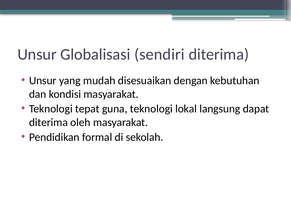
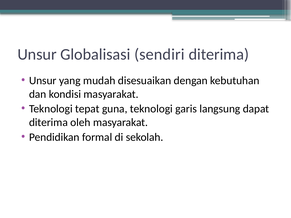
lokal: lokal -> garis (186, 109)
